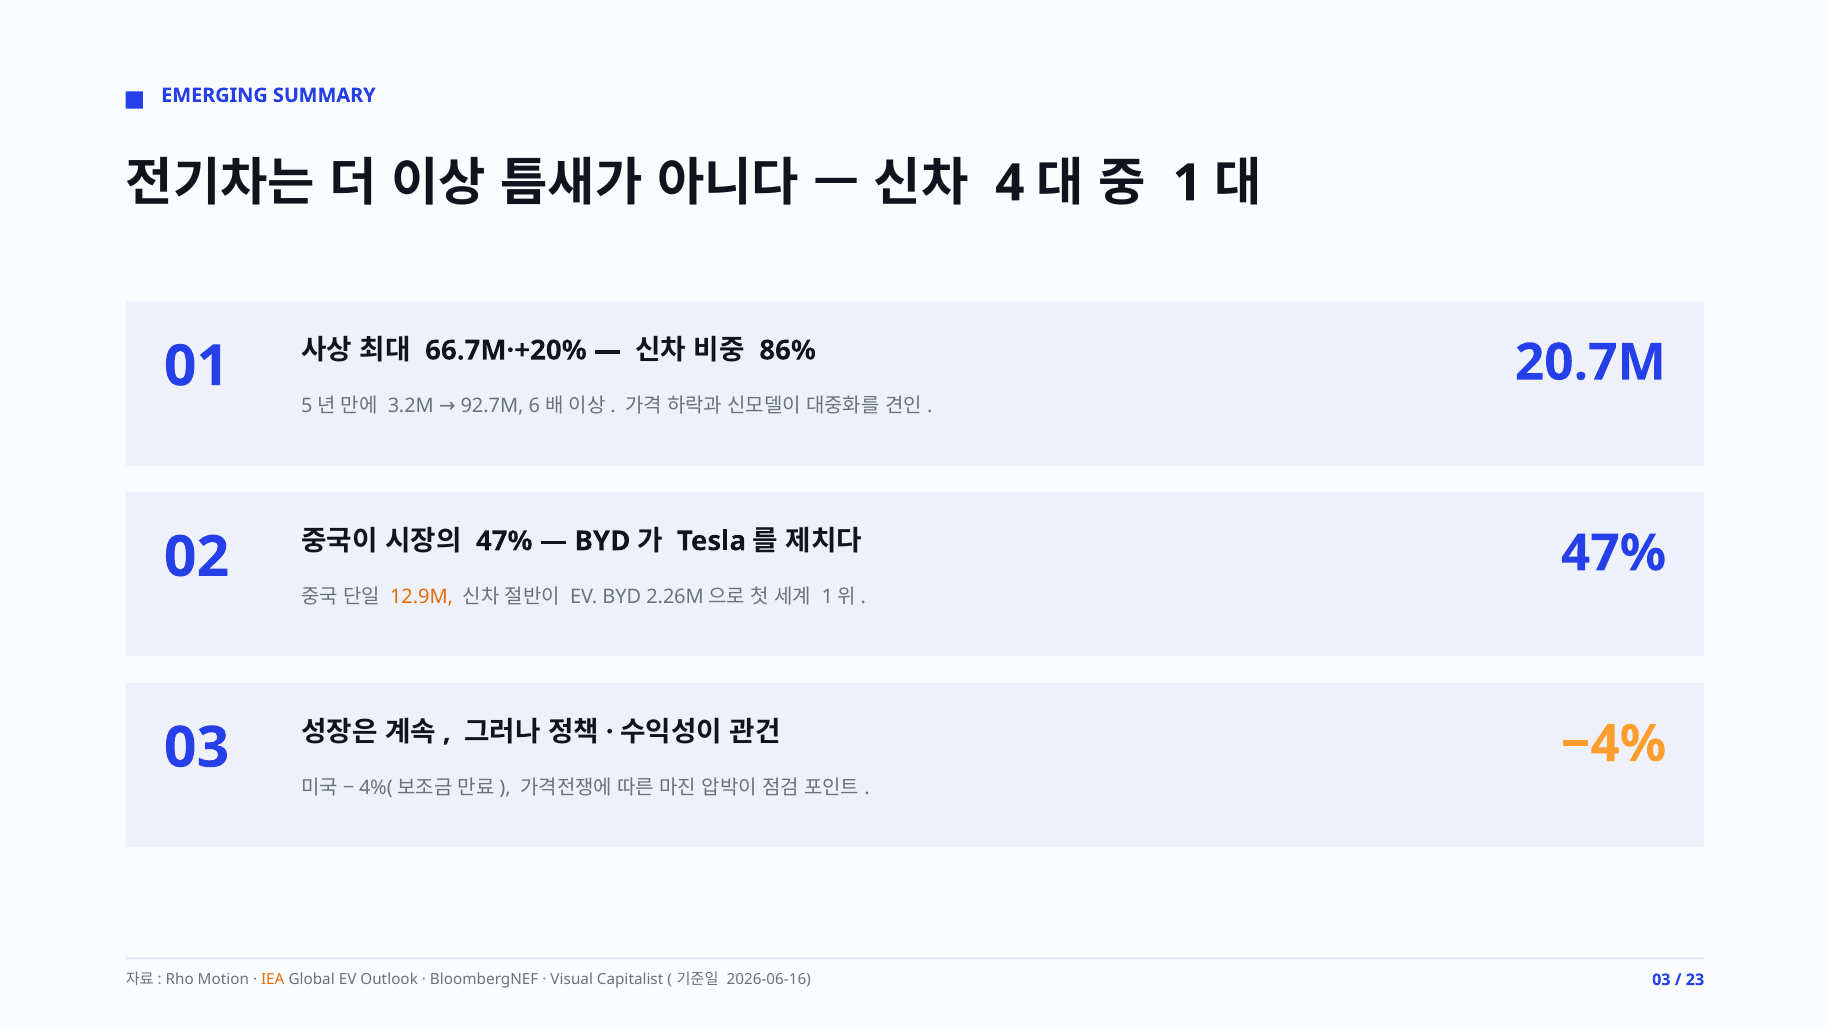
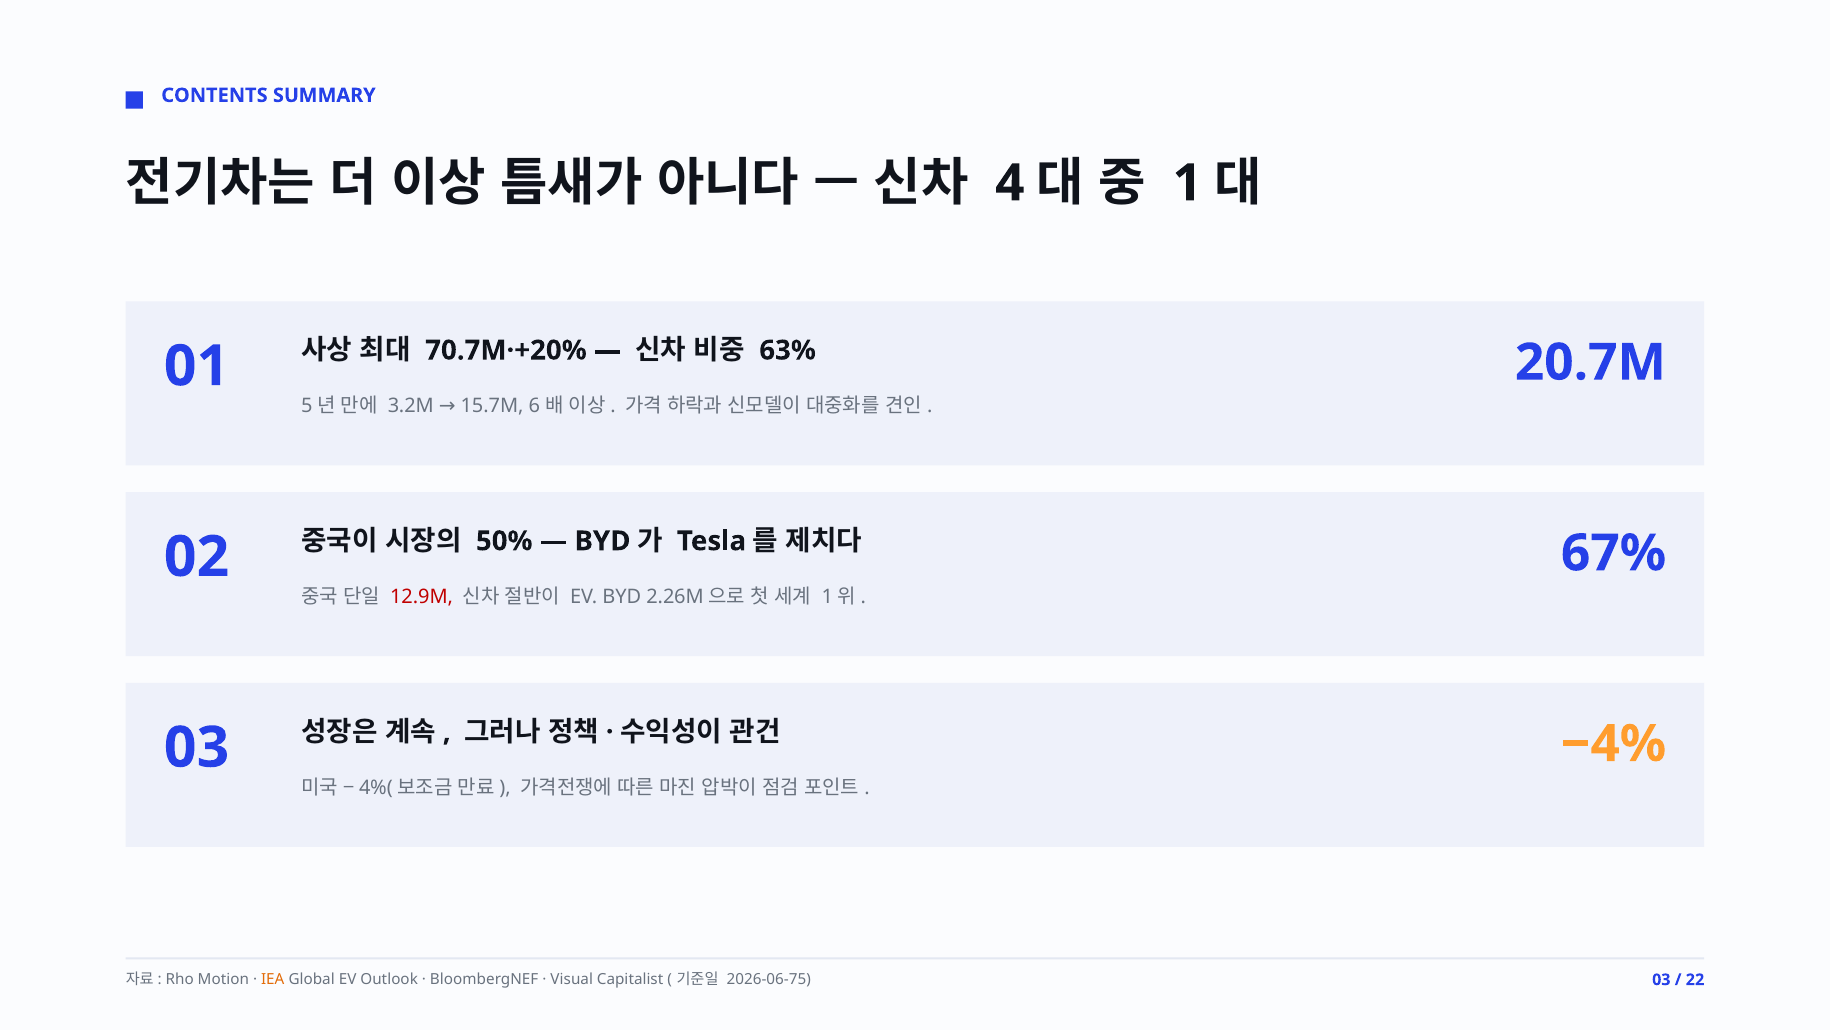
EMERGING: EMERGING -> CONTENTS (214, 95)
66.7M·+20%: 66.7M·+20% -> 70.7M·+20% (506, 350)
86%: 86% -> 63% (788, 350)
92.7M: 92.7M -> 15.7M (492, 406)
47%: 47% -> 50% (504, 541)
47%: 47% -> 67% (1614, 553)
12.9M colour: orange -> red (422, 597)
2026-06-16: 2026-06-16 -> 2026-06-75 (769, 979)
23: 23 -> 22 (1695, 979)
